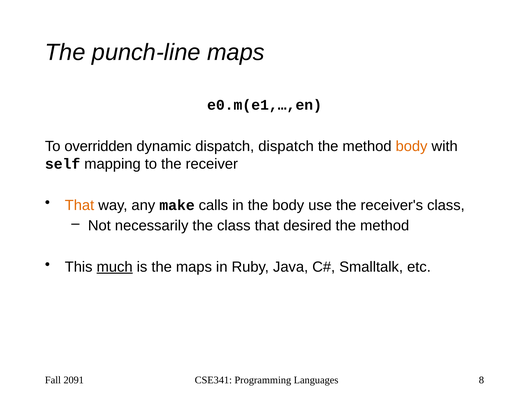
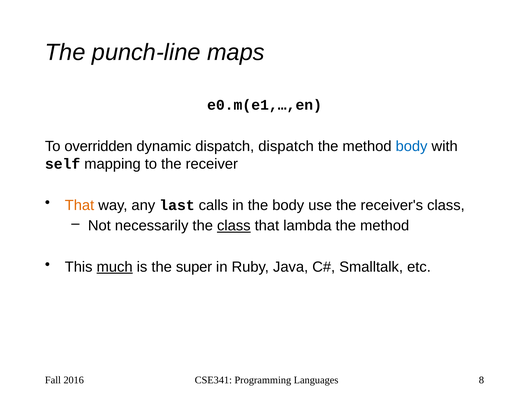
body colour: orange -> blue (412, 146)
make: make -> last (177, 205)
class underline: none -> present (234, 226)
desired: desired -> lambda (307, 226)
the maps: maps -> super (194, 267)
2091: 2091 -> 2016 (74, 380)
